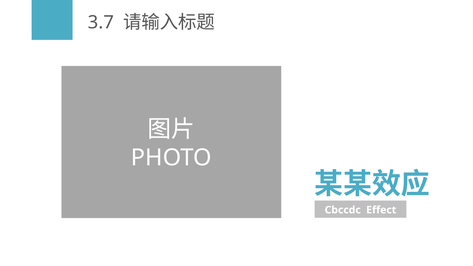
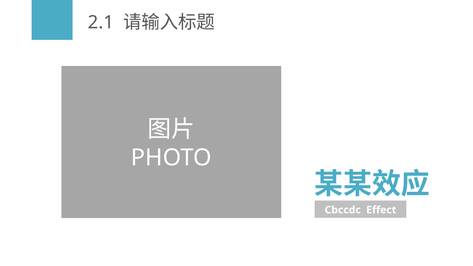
3.7: 3.7 -> 2.1 (101, 23)
